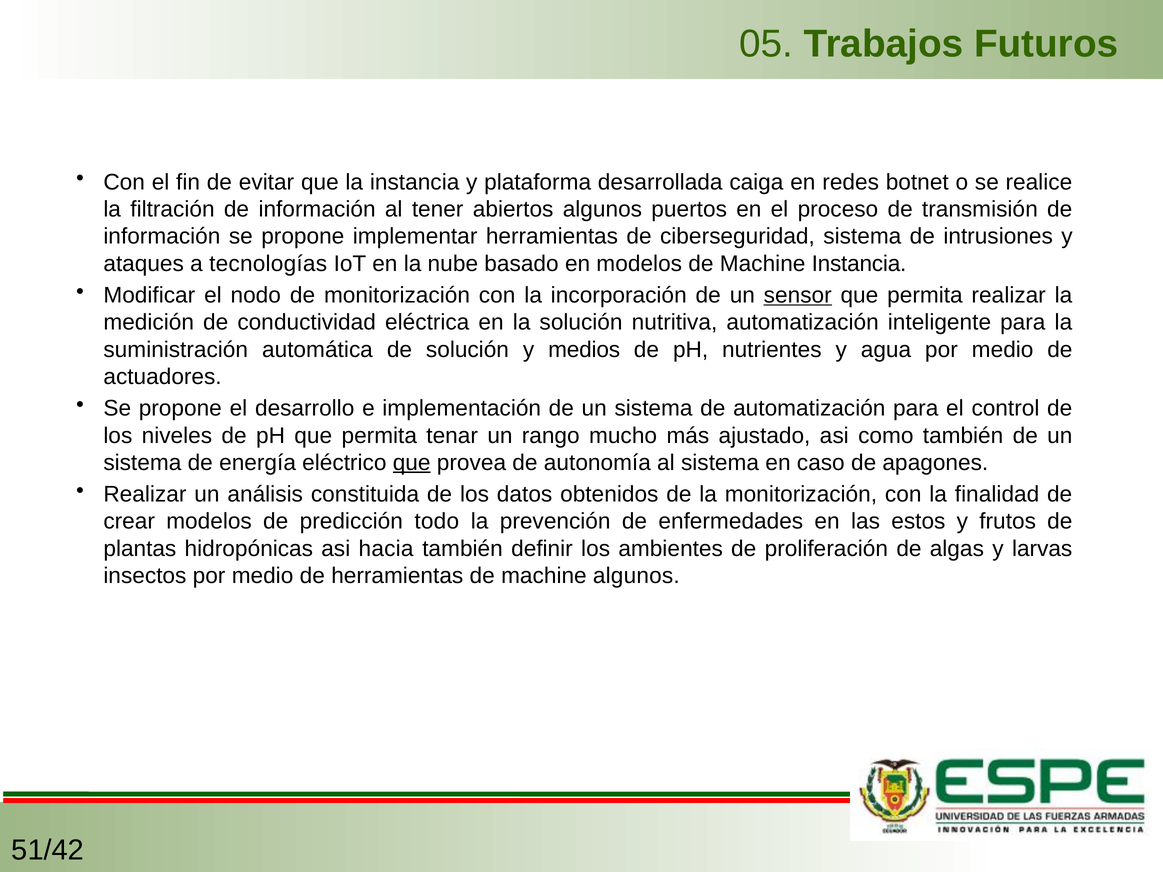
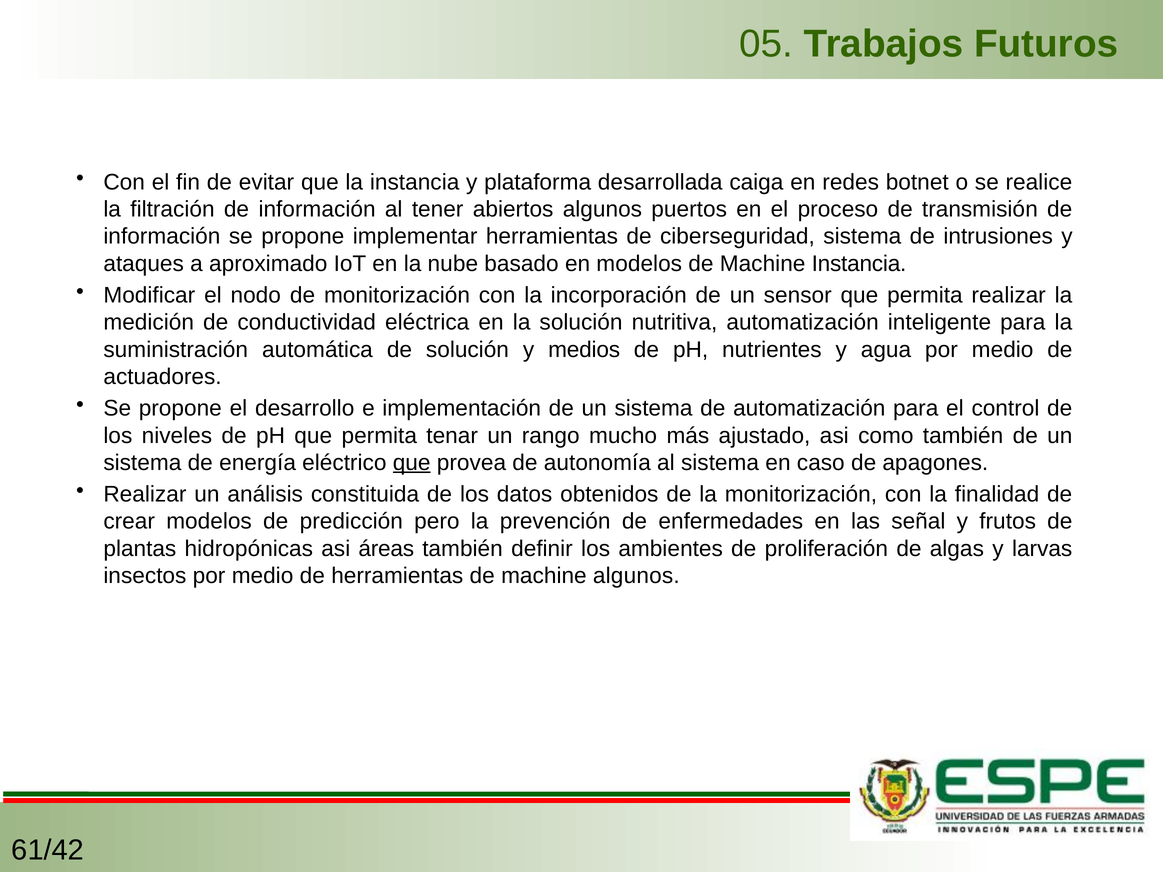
tecnologías: tecnologías -> aproximado (268, 264)
sensor underline: present -> none (798, 295)
todo: todo -> pero (437, 522)
estos: estos -> señal (918, 522)
hacia: hacia -> áreas (386, 549)
51/42: 51/42 -> 61/42 (48, 850)
